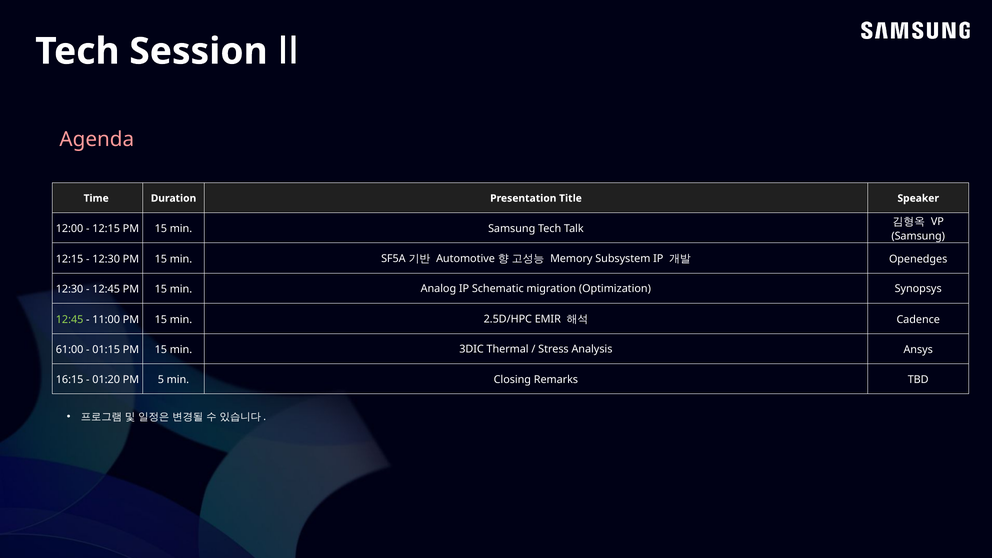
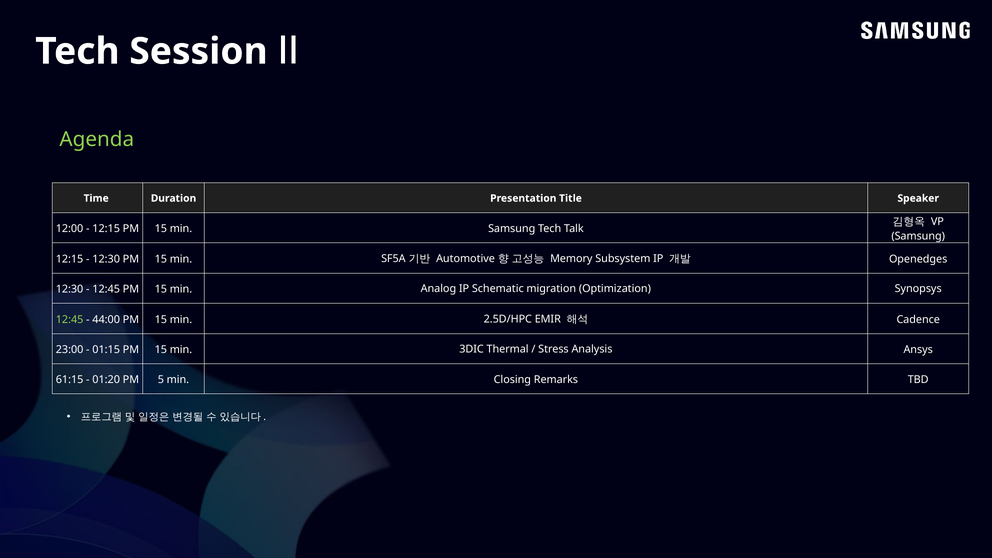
Agenda colour: pink -> light green (97, 139)
11:00: 11:00 -> 44:00 (106, 319)
61:00: 61:00 -> 23:00 (70, 350)
16:15: 16:15 -> 61:15 (70, 380)
